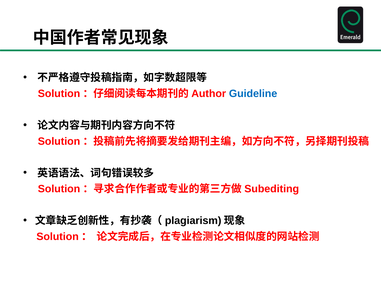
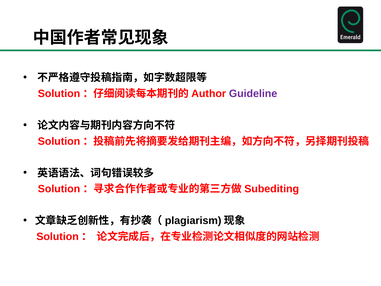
Guideline colour: blue -> purple (253, 94)
